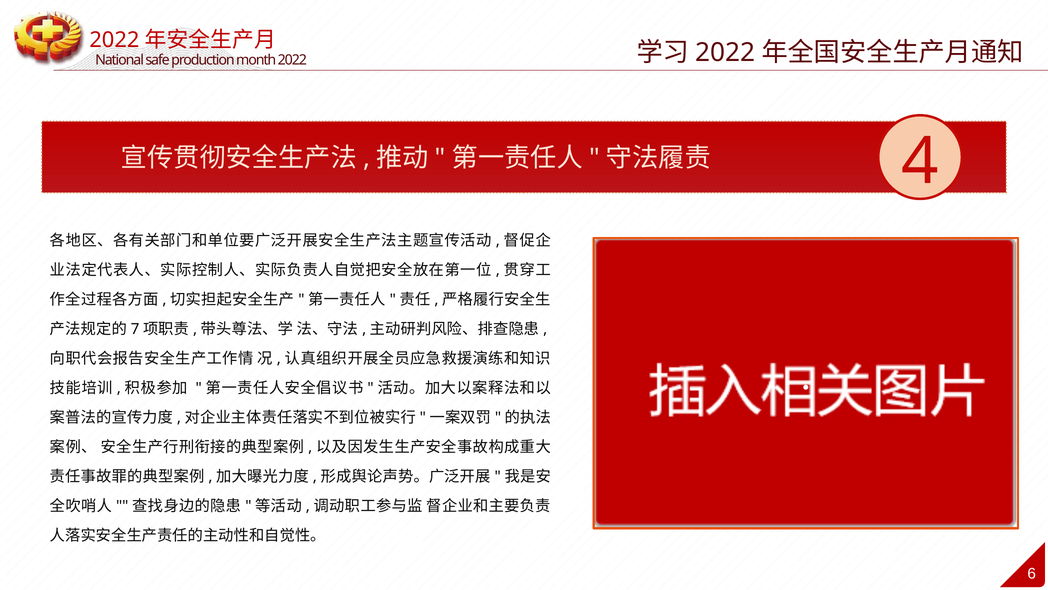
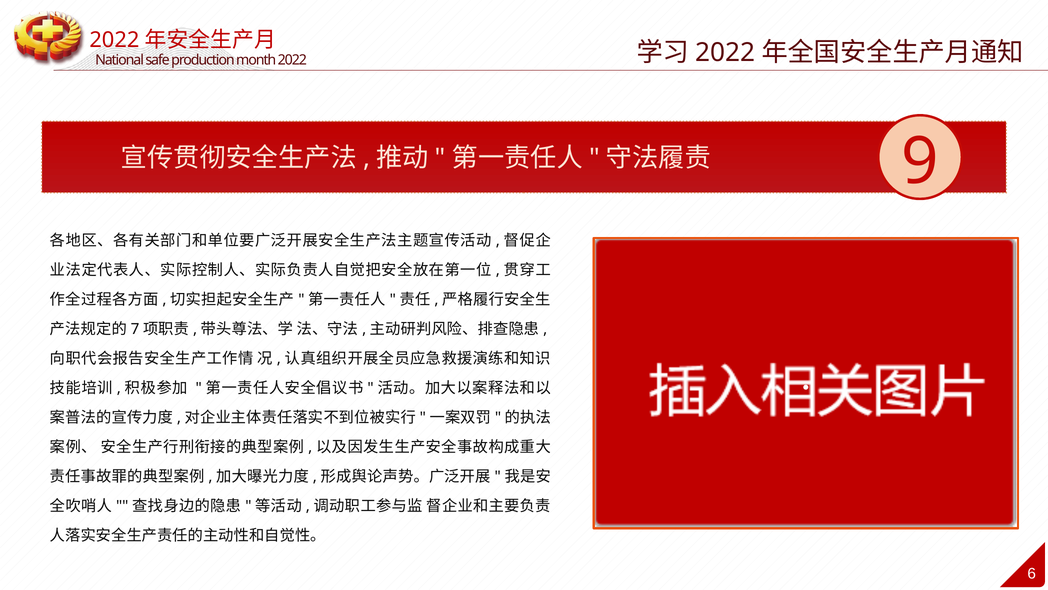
4: 4 -> 9 (920, 162)
